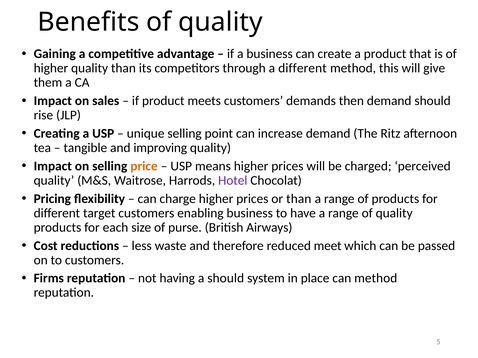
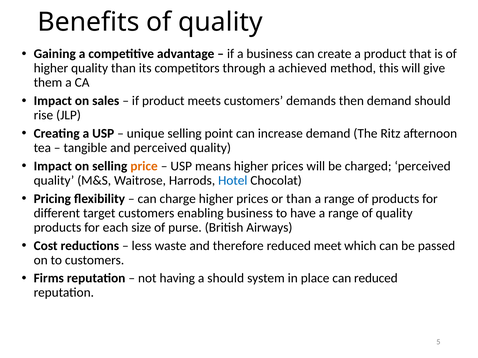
a different: different -> achieved (302, 68)
and improving: improving -> perceived (160, 148)
Hotel colour: purple -> blue (233, 181)
can method: method -> reduced (376, 279)
